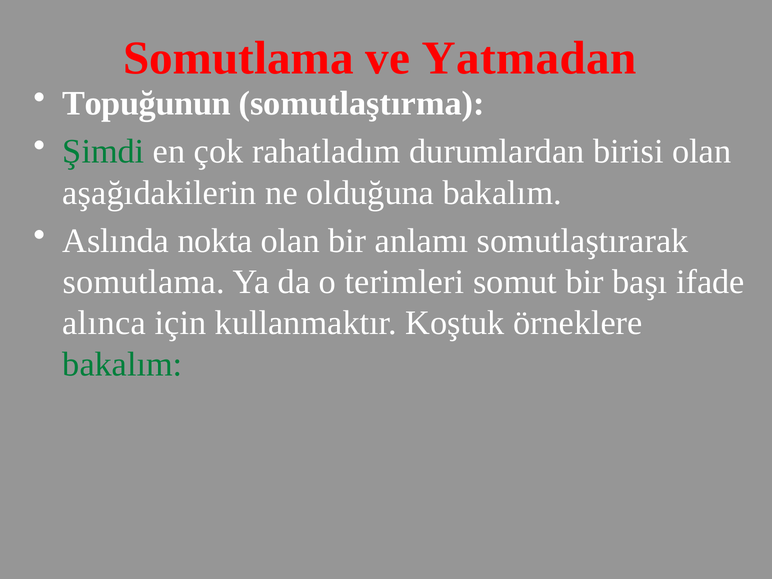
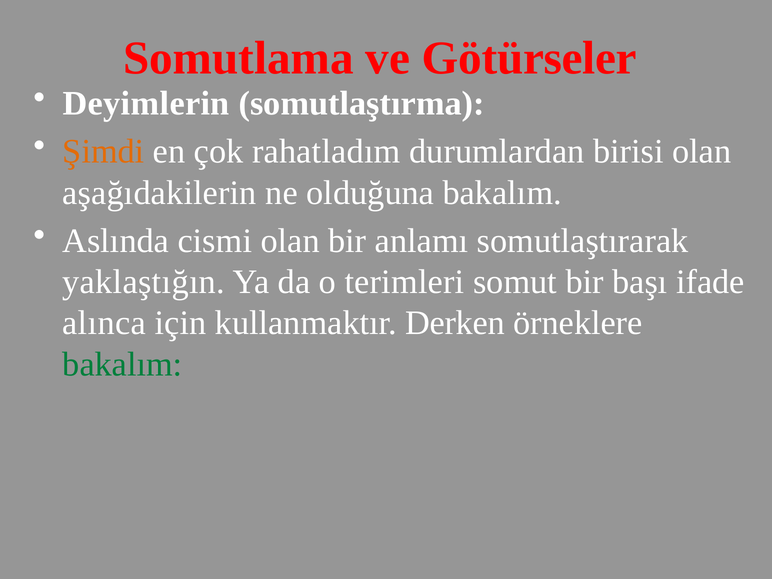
Yatmadan: Yatmadan -> Götürseler (529, 58)
Topuğunun: Topuğunun -> Deyimlerin (146, 104)
Şimdi colour: green -> orange (103, 152)
nokta: nokta -> cismi (215, 241)
somutlama: somutlama -> yaklaştığın (144, 282)
Koştuk: Koştuk -> Derken (455, 323)
